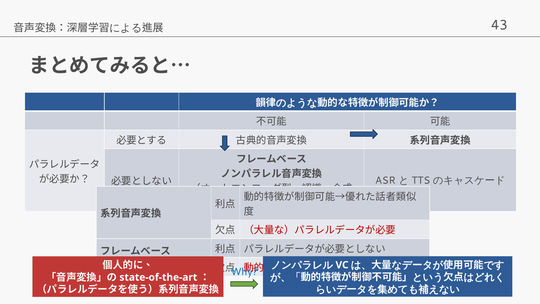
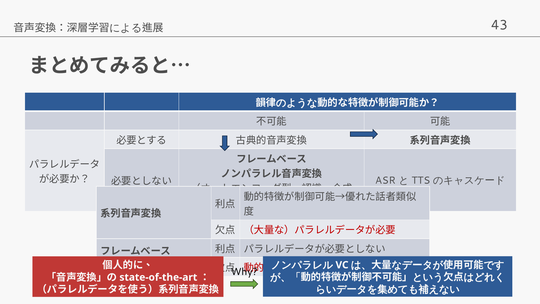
Why colour: blue -> black (244, 272)
